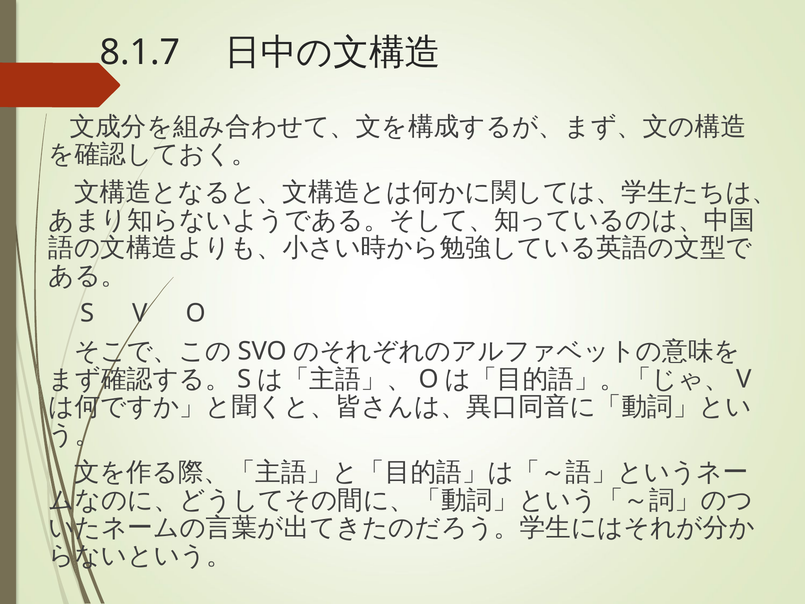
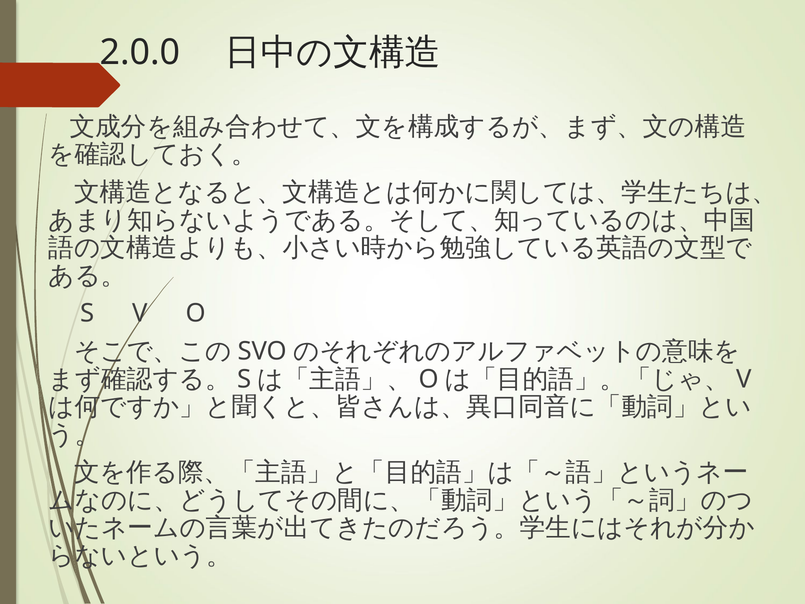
8.1.7: 8.1.7 -> 2.0.0 (140, 52)
